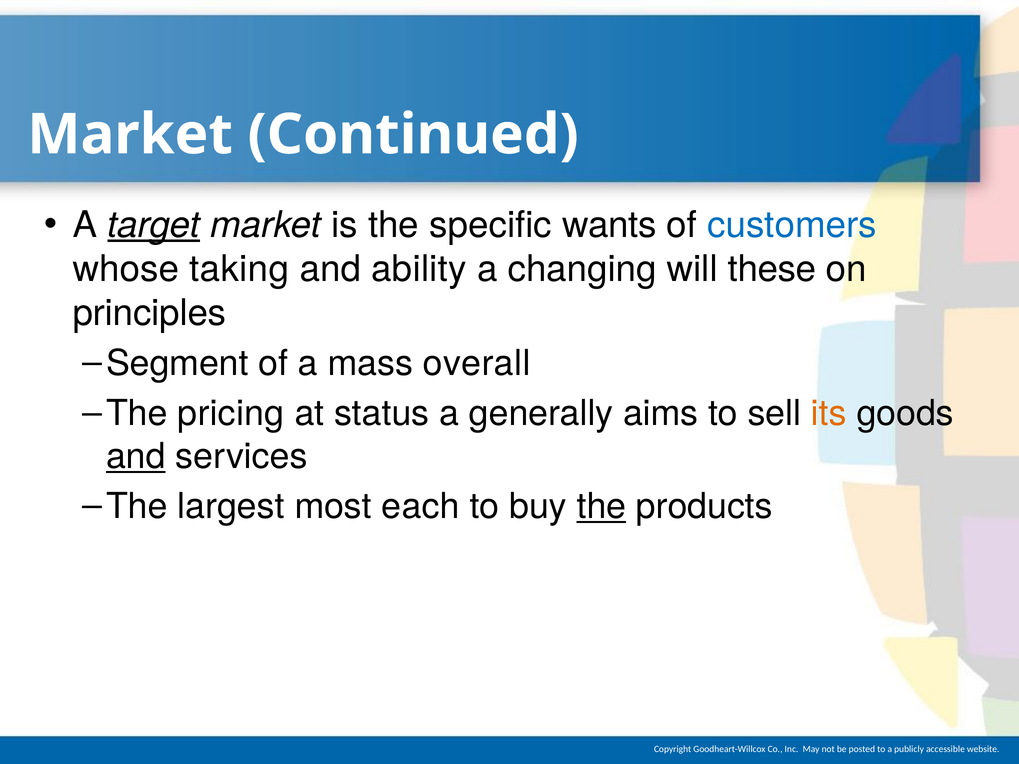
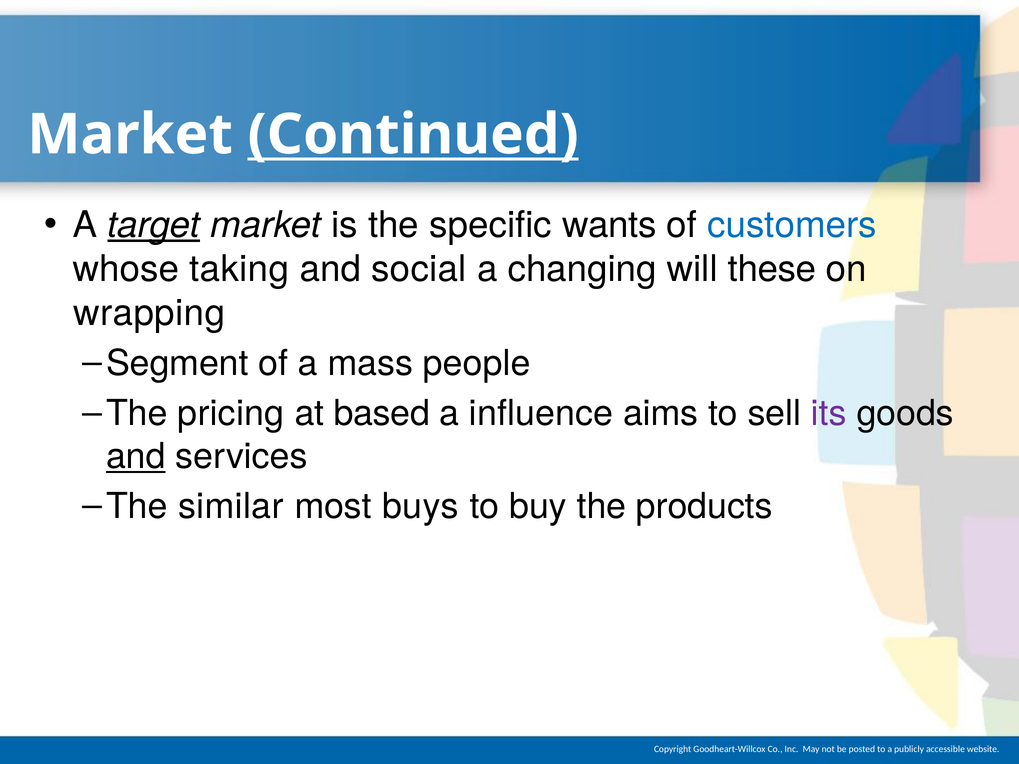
Continued underline: none -> present (413, 135)
ability: ability -> social (419, 269)
principles: principles -> wrapping (149, 313)
overall: overall -> people (477, 364)
status: status -> based (382, 414)
generally: generally -> influence (541, 414)
its colour: orange -> purple (829, 414)
largest: largest -> similar (231, 507)
each: each -> buys (421, 507)
the underline: present -> none (601, 507)
